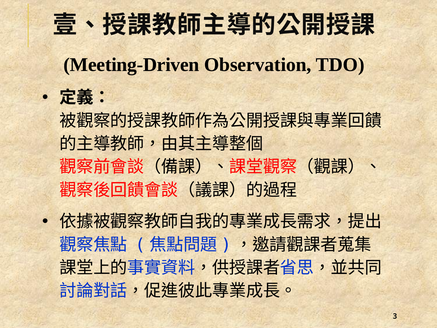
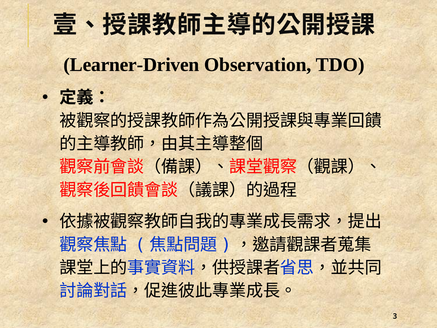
Meeting-Driven: Meeting-Driven -> Learner-Driven (132, 65)
